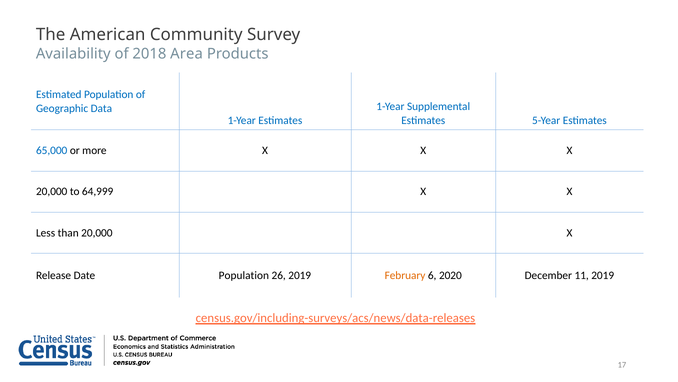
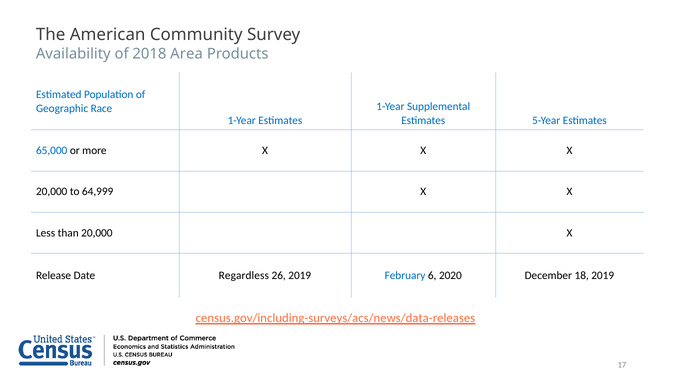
Data: Data -> Race (101, 108)
Date Population: Population -> Regardless (244, 275)
February colour: orange -> blue (405, 275)
11: 11 -> 18 (582, 275)
